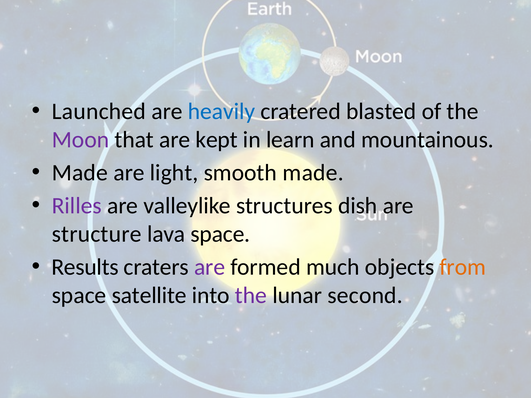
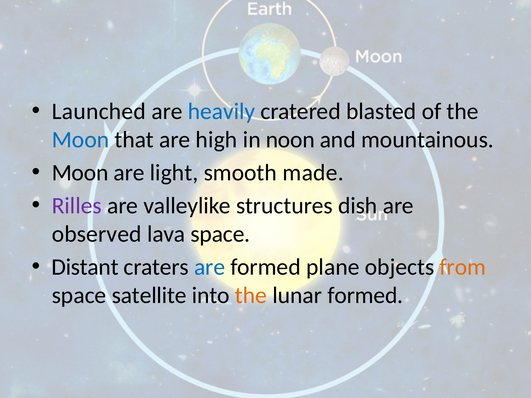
Moon colour: purple -> blue (80, 140)
kept: kept -> high (216, 140)
learn: learn -> noon (290, 140)
Made: Made -> Moon (80, 173)
structure: structure -> observed (97, 234)
Results: Results -> Distant (85, 267)
are colour: purple -> blue (210, 267)
much: much -> plane (333, 267)
the colour: purple -> orange (251, 296)
lunar second: second -> formed (365, 296)
